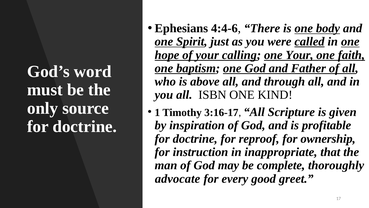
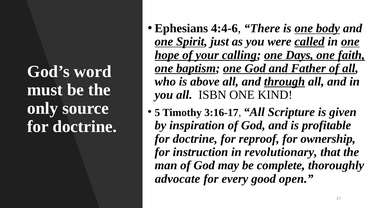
one Your: Your -> Days (300, 55)
through underline: none -> present (285, 81)
1: 1 -> 5 (157, 112)
inappropriate: inappropriate -> revolutionary (281, 152)
greet: greet -> open (296, 178)
